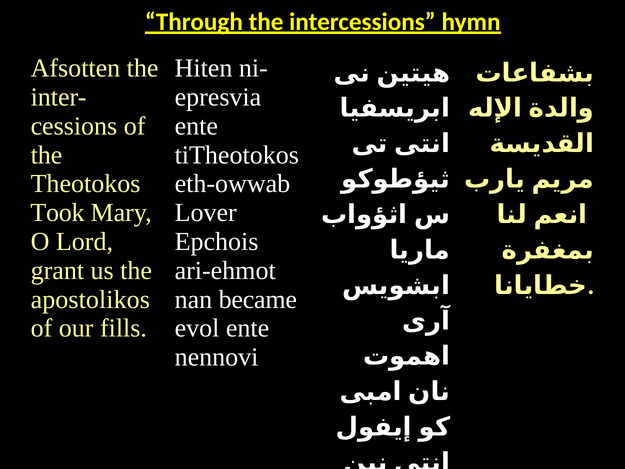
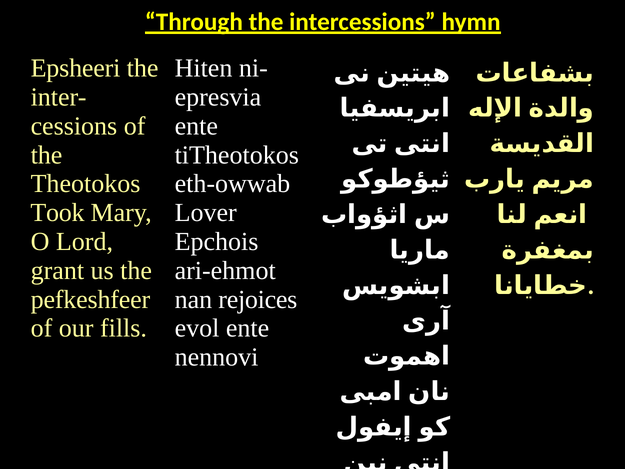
Afsotten: Afsotten -> Epsheeri (76, 68)
apostolikos: apostolikos -> pefkeshfeer (90, 299)
became: became -> rejoices (258, 299)
